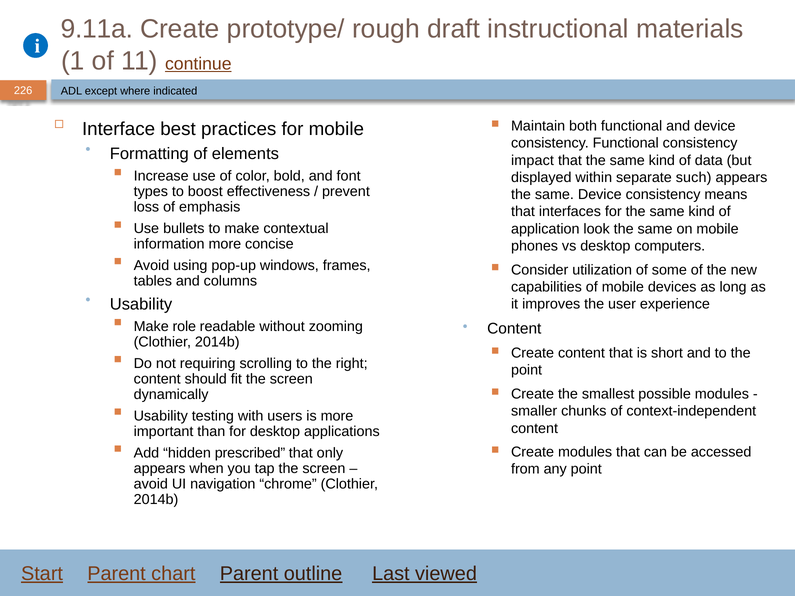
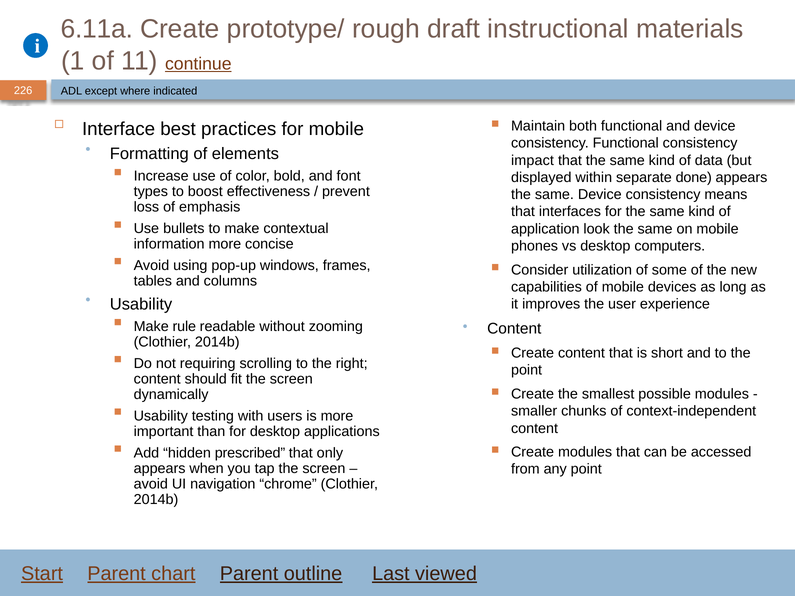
9.11a: 9.11a -> 6.11a (97, 29)
such: such -> done (694, 178)
role: role -> rule (184, 327)
